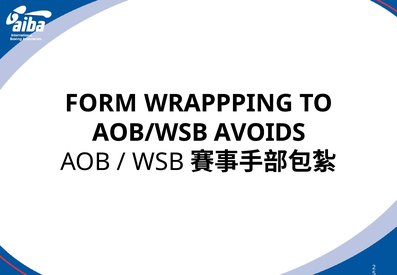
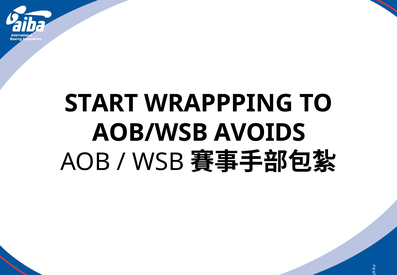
FORM: FORM -> START (101, 103)
